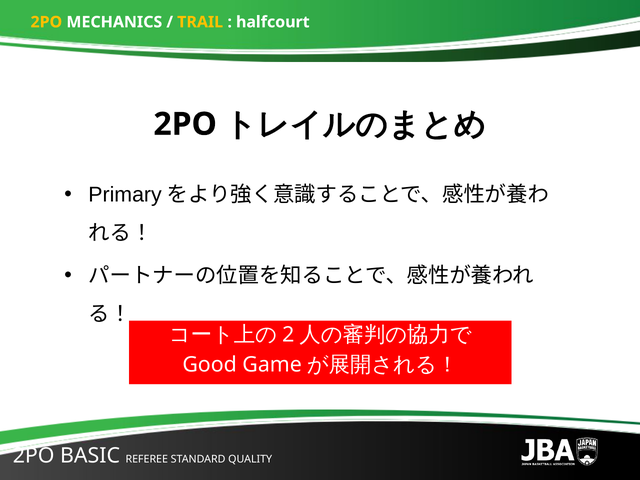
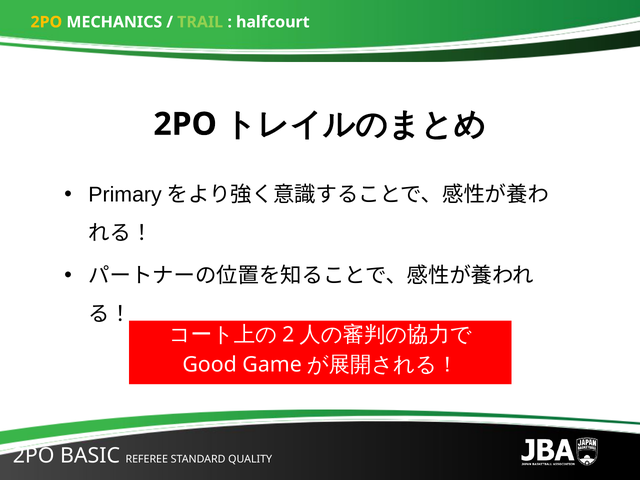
TRAIL colour: yellow -> light green (200, 22)
